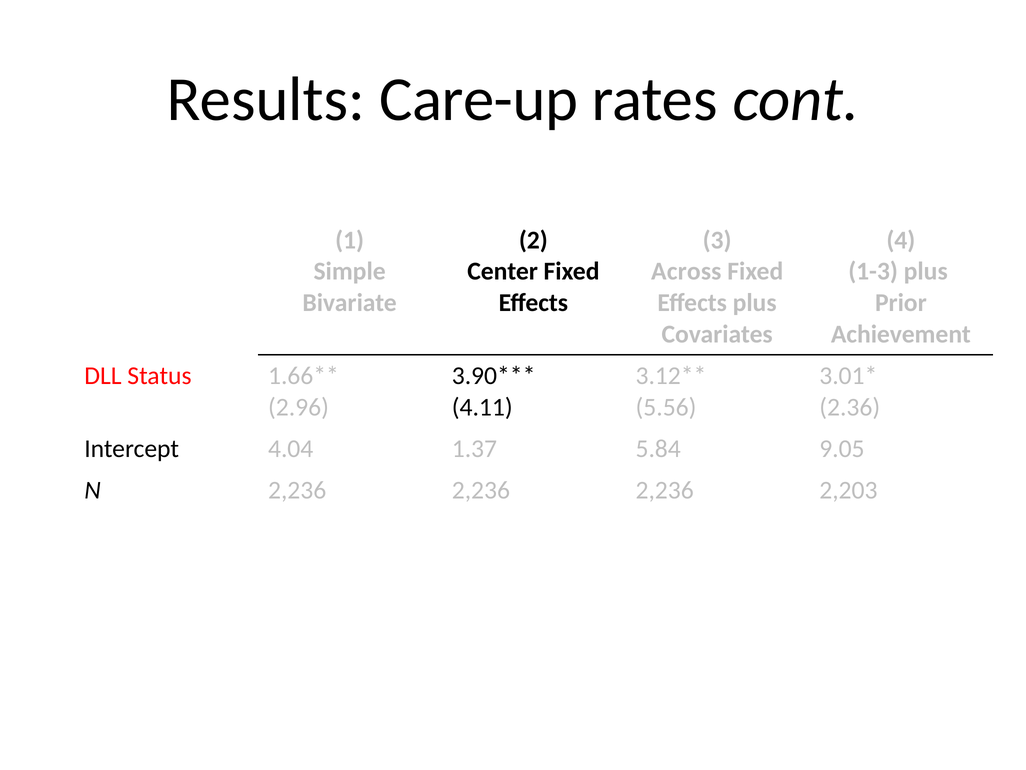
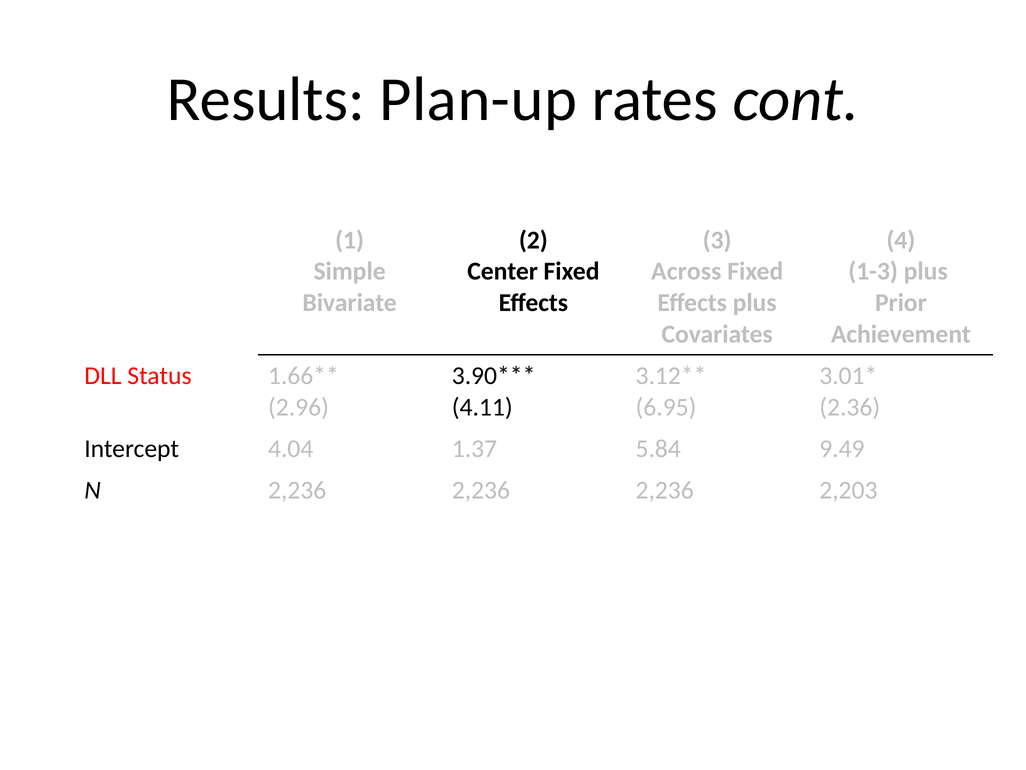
Care-up: Care-up -> Plan-up (478, 99)
5.56: 5.56 -> 6.95 (666, 407)
9.05: 9.05 -> 9.49 (842, 448)
